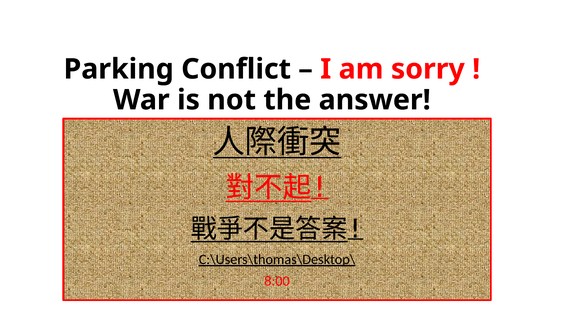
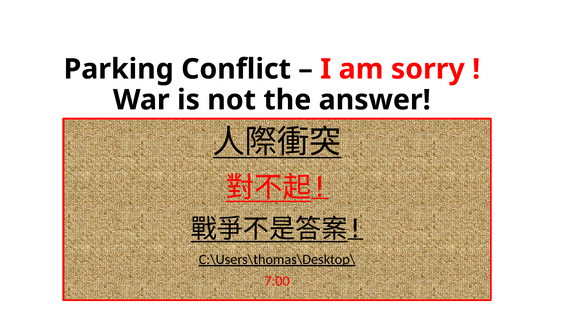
8:00: 8:00 -> 7:00 (277, 281)
